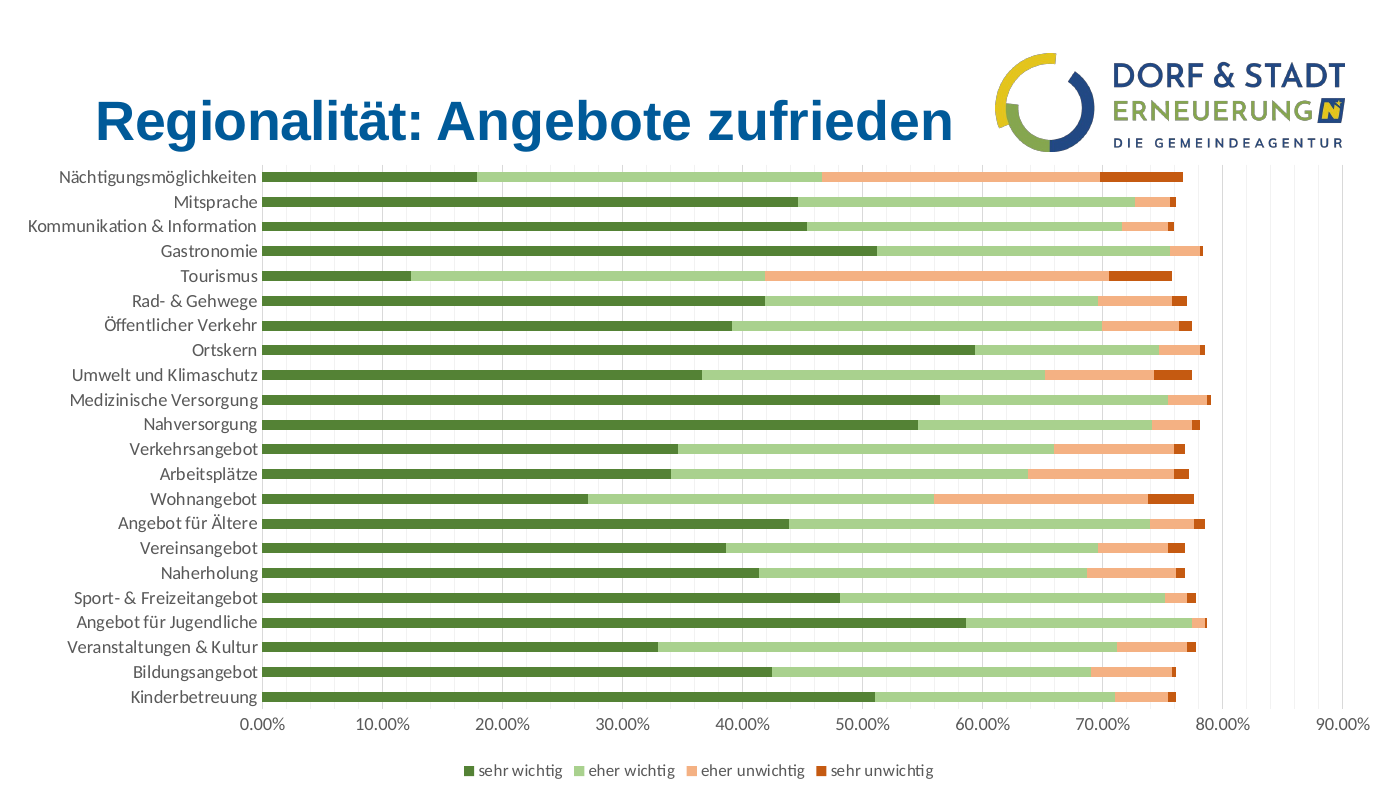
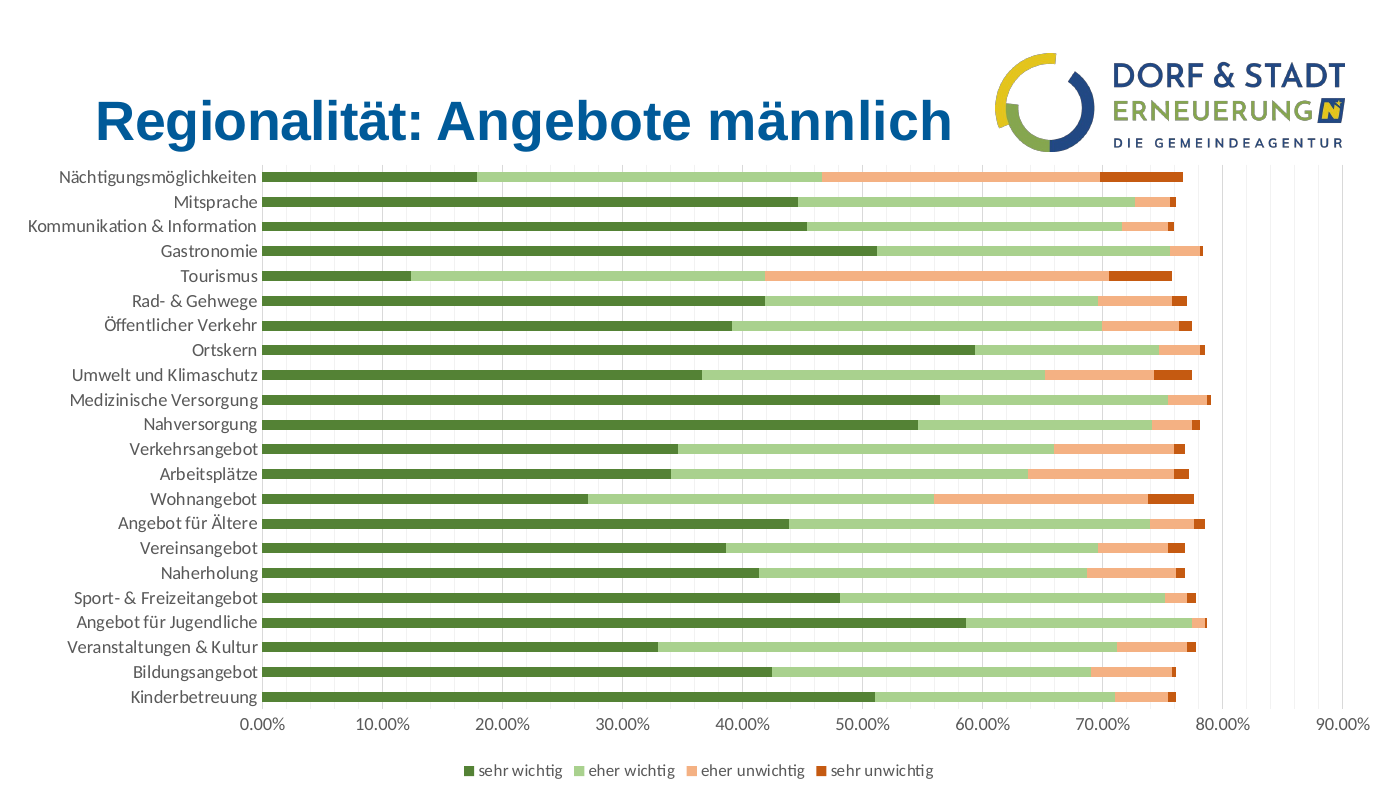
zufrieden: zufrieden -> männlich (831, 122)
